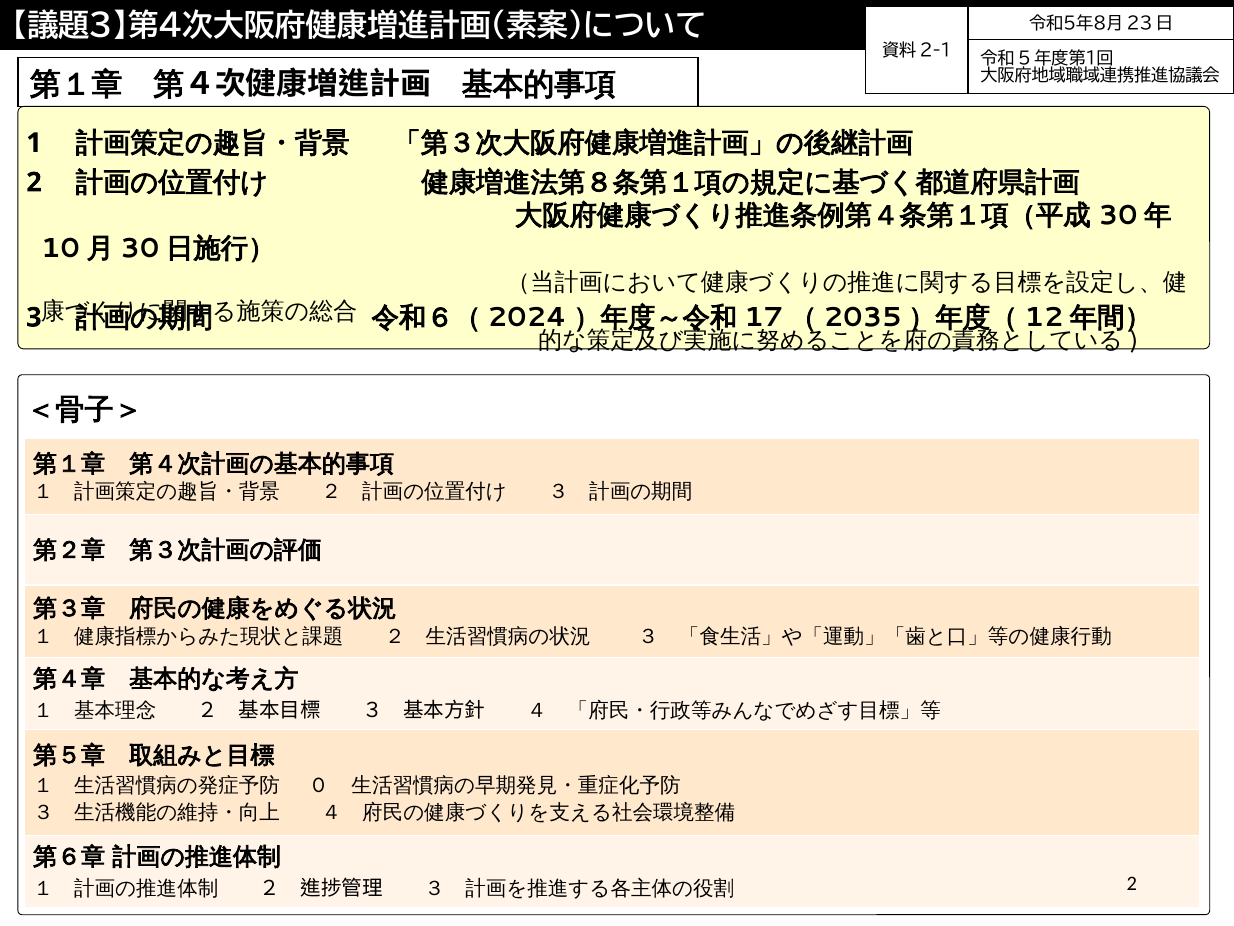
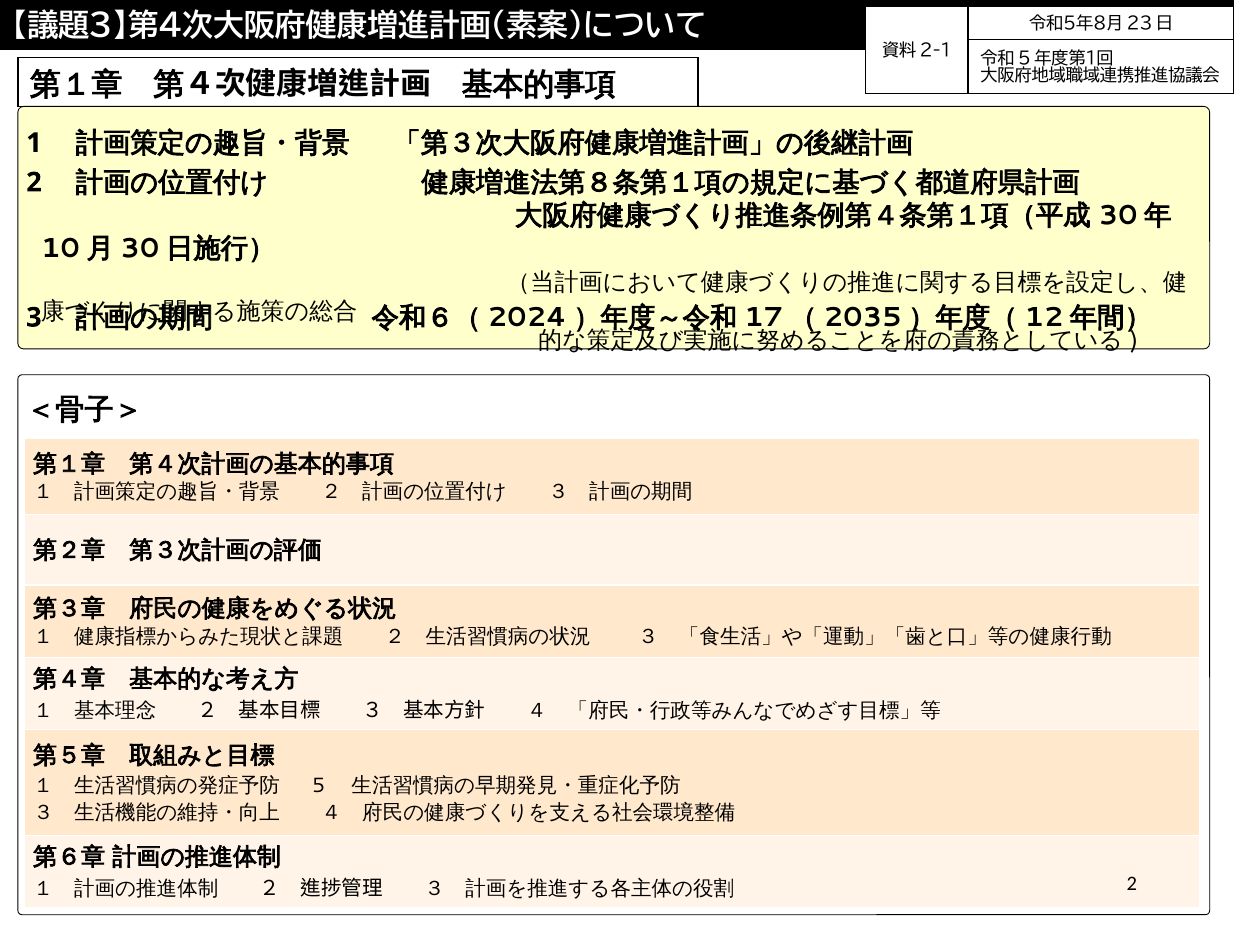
0: 0 -> 5 (319, 786)
